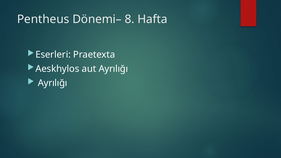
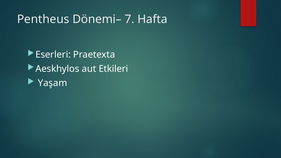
8: 8 -> 7 (130, 19)
aut Ayrılığı: Ayrılığı -> Etkileri (113, 69)
Ayrılığı: Ayrılığı -> Yaşam (53, 83)
